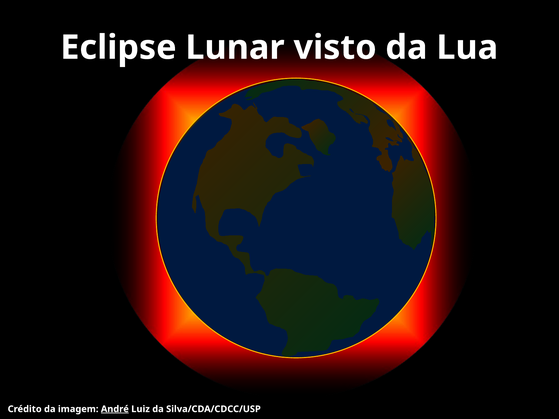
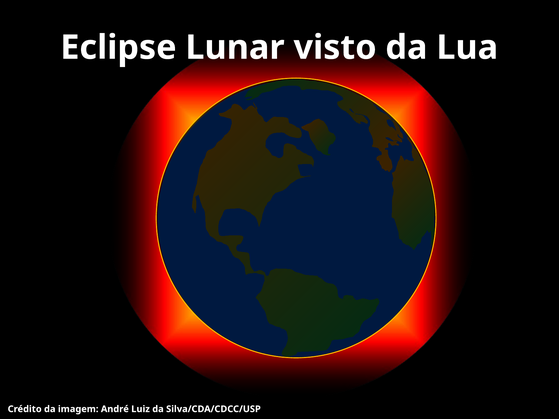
André underline: present -> none (115, 409)
